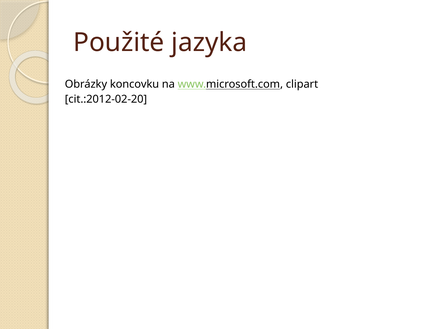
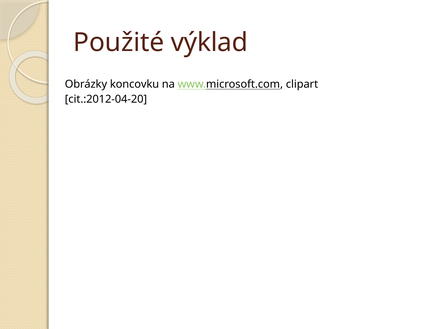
jazyka: jazyka -> výklad (209, 42)
cit.:2012-02-20: cit.:2012-02-20 -> cit.:2012-04-20 (106, 99)
